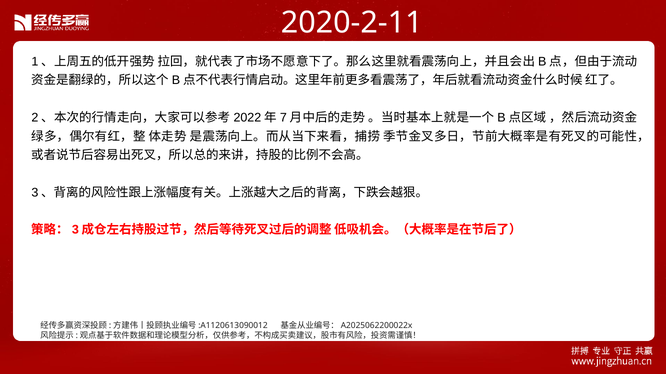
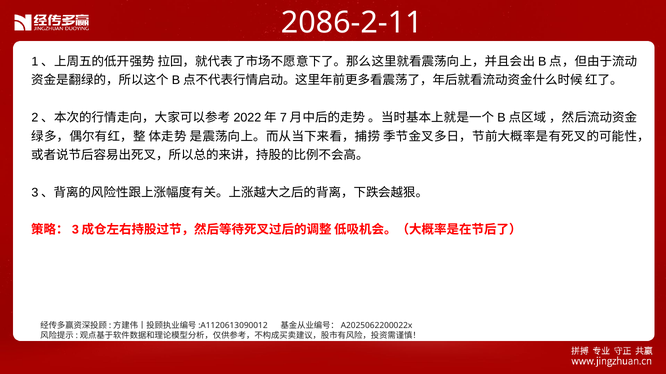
2020-2-11: 2020-2-11 -> 2086-2-11 (352, 23)
